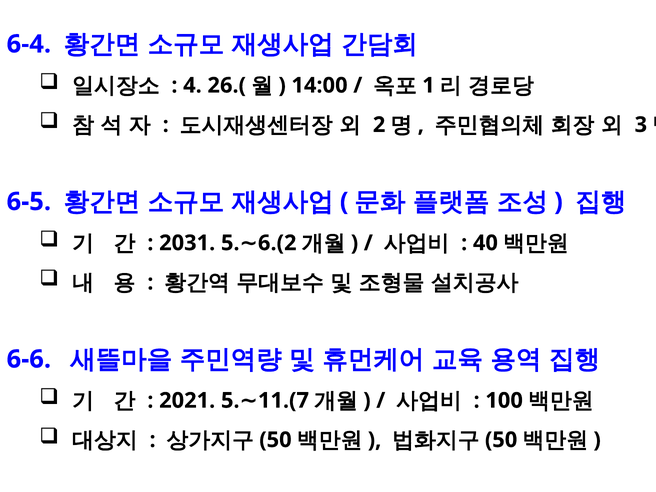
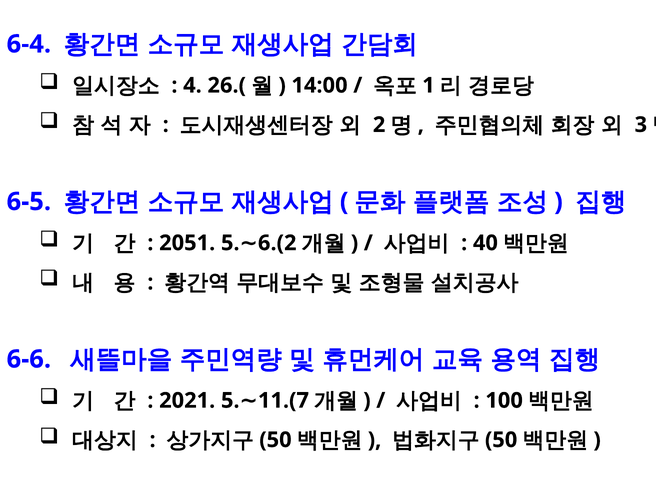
2031: 2031 -> 2051 (187, 243)
